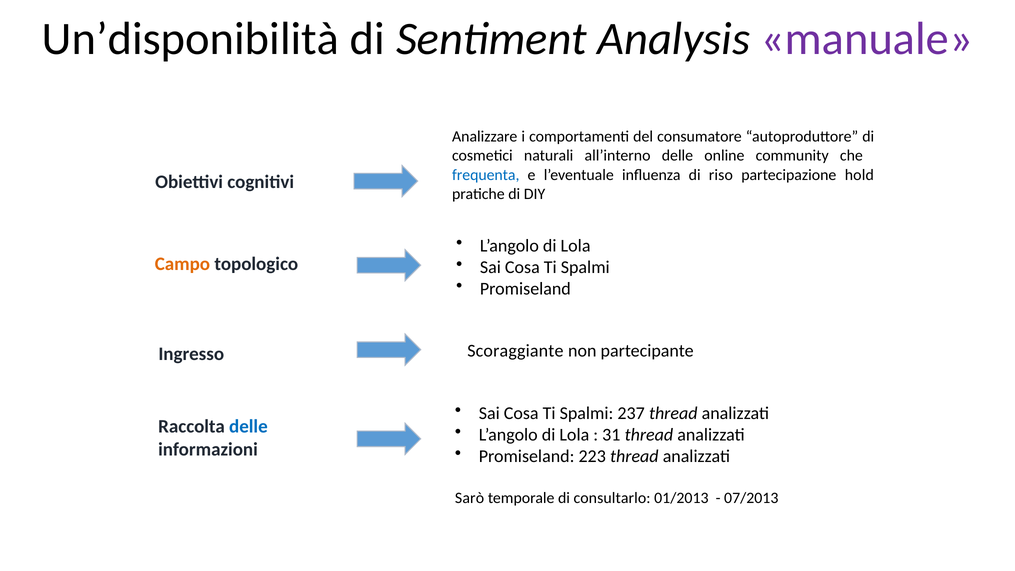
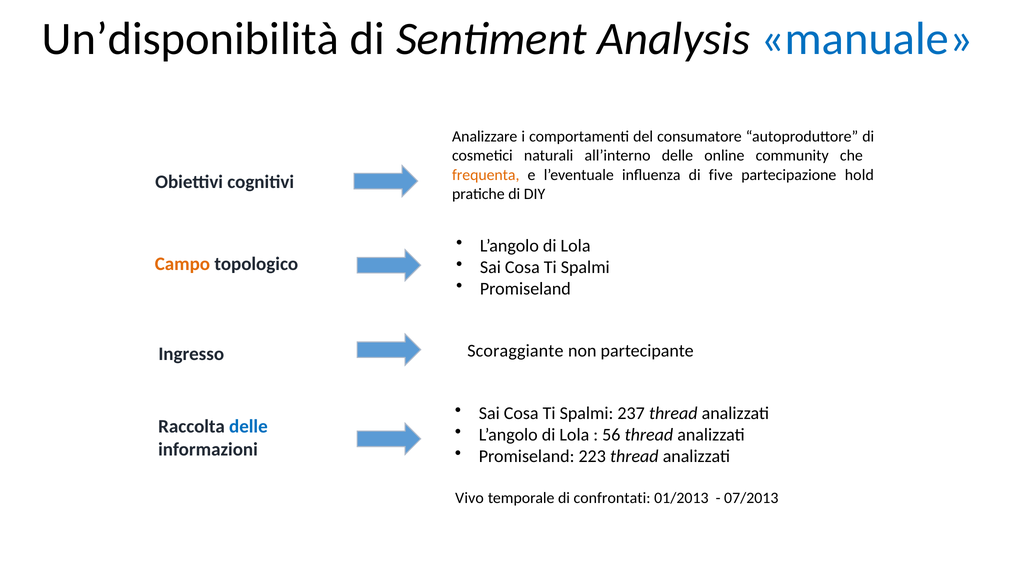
manuale colour: purple -> blue (867, 39)
frequenta colour: blue -> orange (486, 175)
riso: riso -> five (721, 175)
31: 31 -> 56 (611, 435)
Sarò: Sarò -> Vivo (470, 498)
consultarlo: consultarlo -> confrontati (612, 498)
